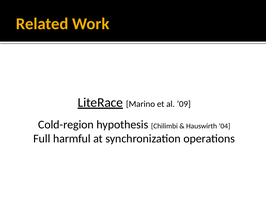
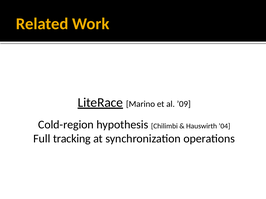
harmful: harmful -> tracking (72, 139)
